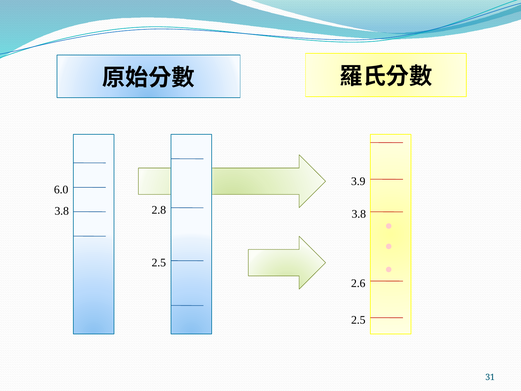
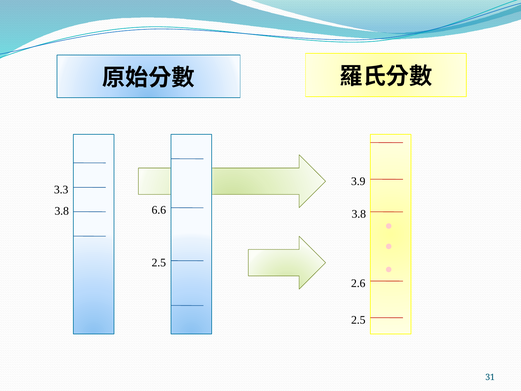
6.0: 6.0 -> 3.3 (61, 189)
2.8: 2.8 -> 6.6 (159, 210)
